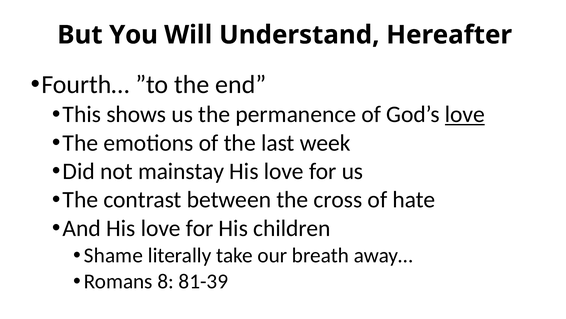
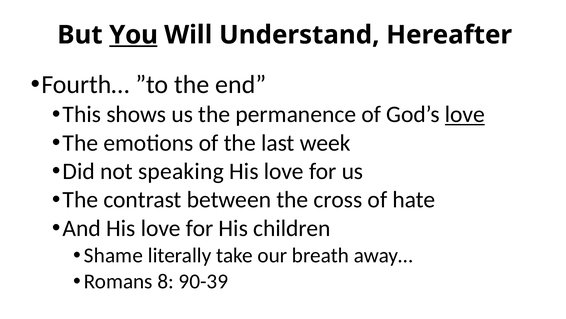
You underline: none -> present (134, 35)
mainstay: mainstay -> speaking (181, 171)
81-39: 81-39 -> 90-39 (203, 281)
